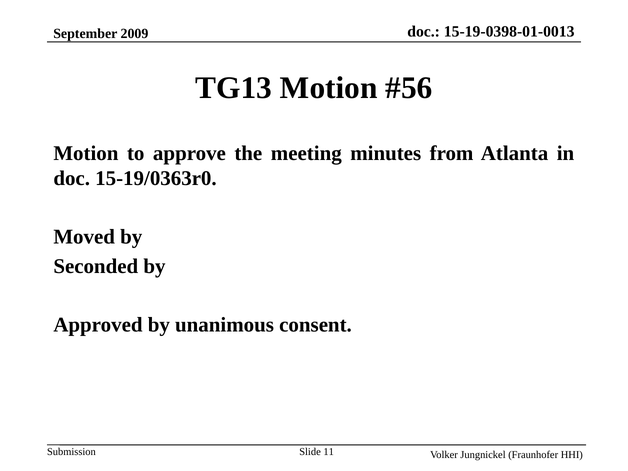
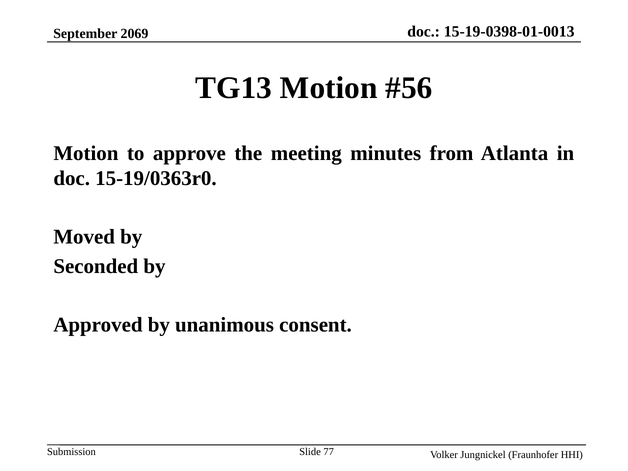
2009: 2009 -> 2069 (134, 34)
11: 11 -> 77 (329, 452)
